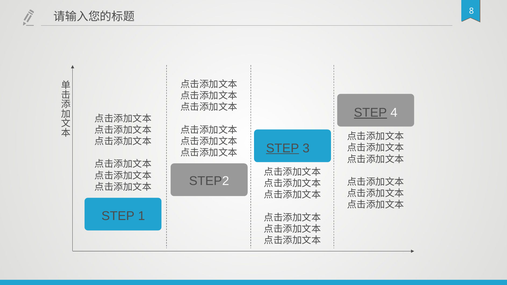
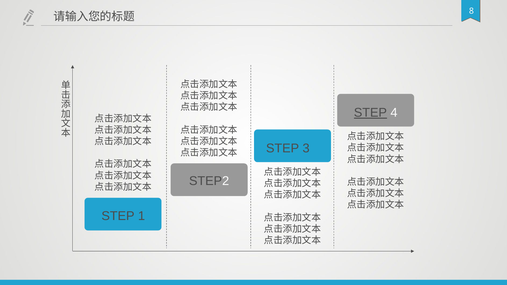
STEP underline: present -> none (283, 148)
